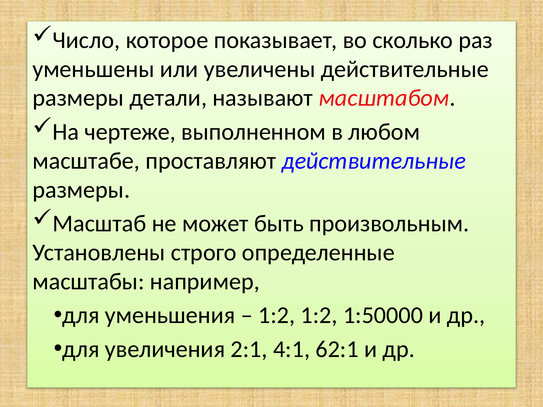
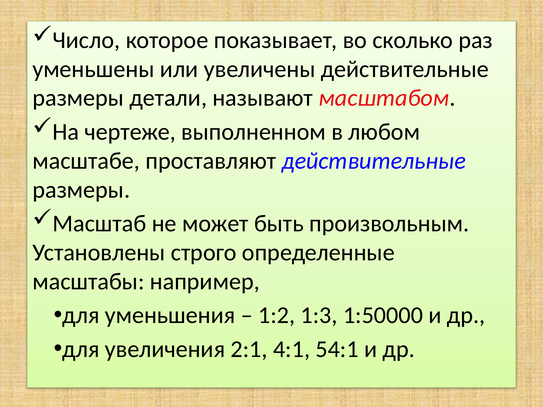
1:2 1:2: 1:2 -> 1:3 (319, 316)
62:1: 62:1 -> 54:1 (337, 349)
